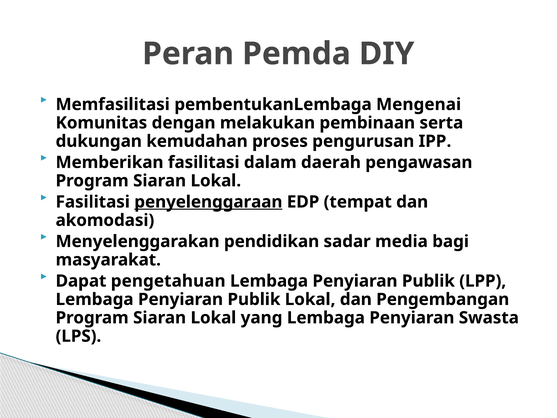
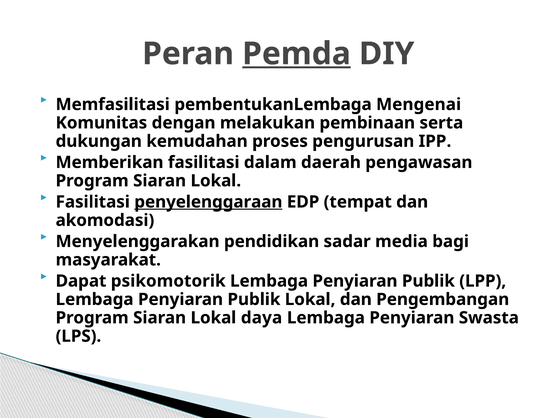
Pemda underline: none -> present (296, 54)
pengetahuan: pengetahuan -> psikomotorik (168, 281)
yang: yang -> daya (262, 318)
